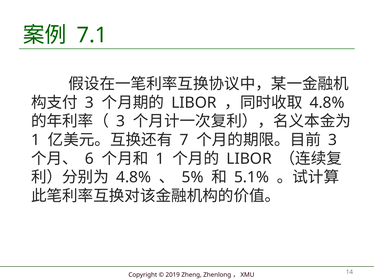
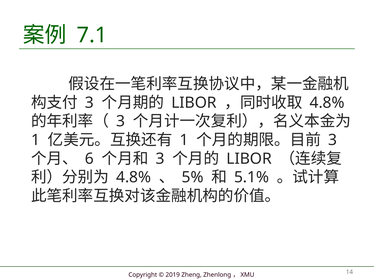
7: 7 -> 1 (184, 140)
1: 1 -> 3 (160, 159)
